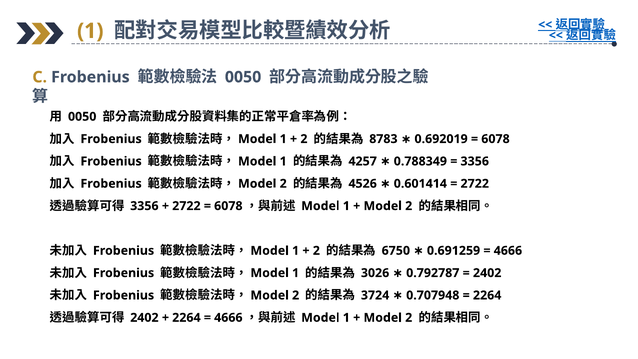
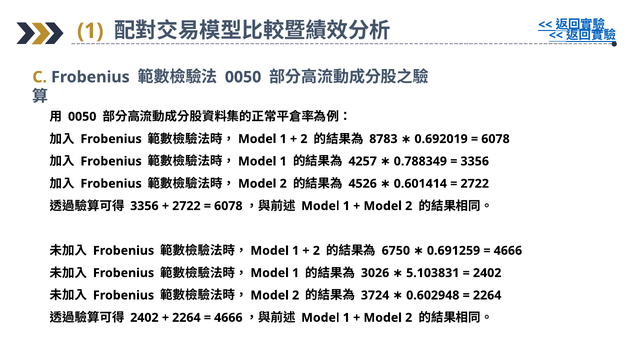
0.792787: 0.792787 -> 5.103831 (433, 273)
0.707948: 0.707948 -> 0.602948 (433, 295)
